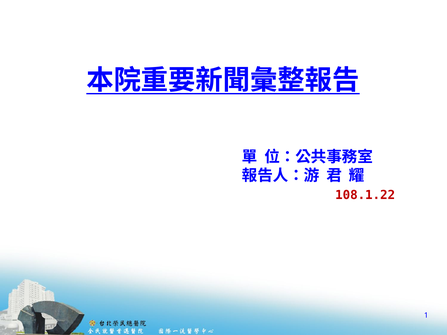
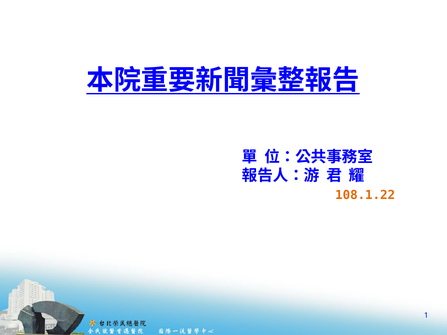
108.1.22 colour: red -> orange (365, 195)
